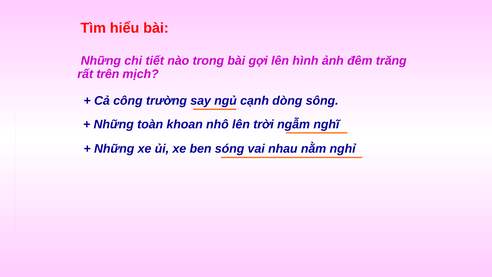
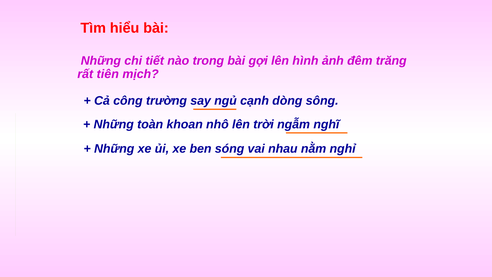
trên: trên -> tiên (108, 74)
